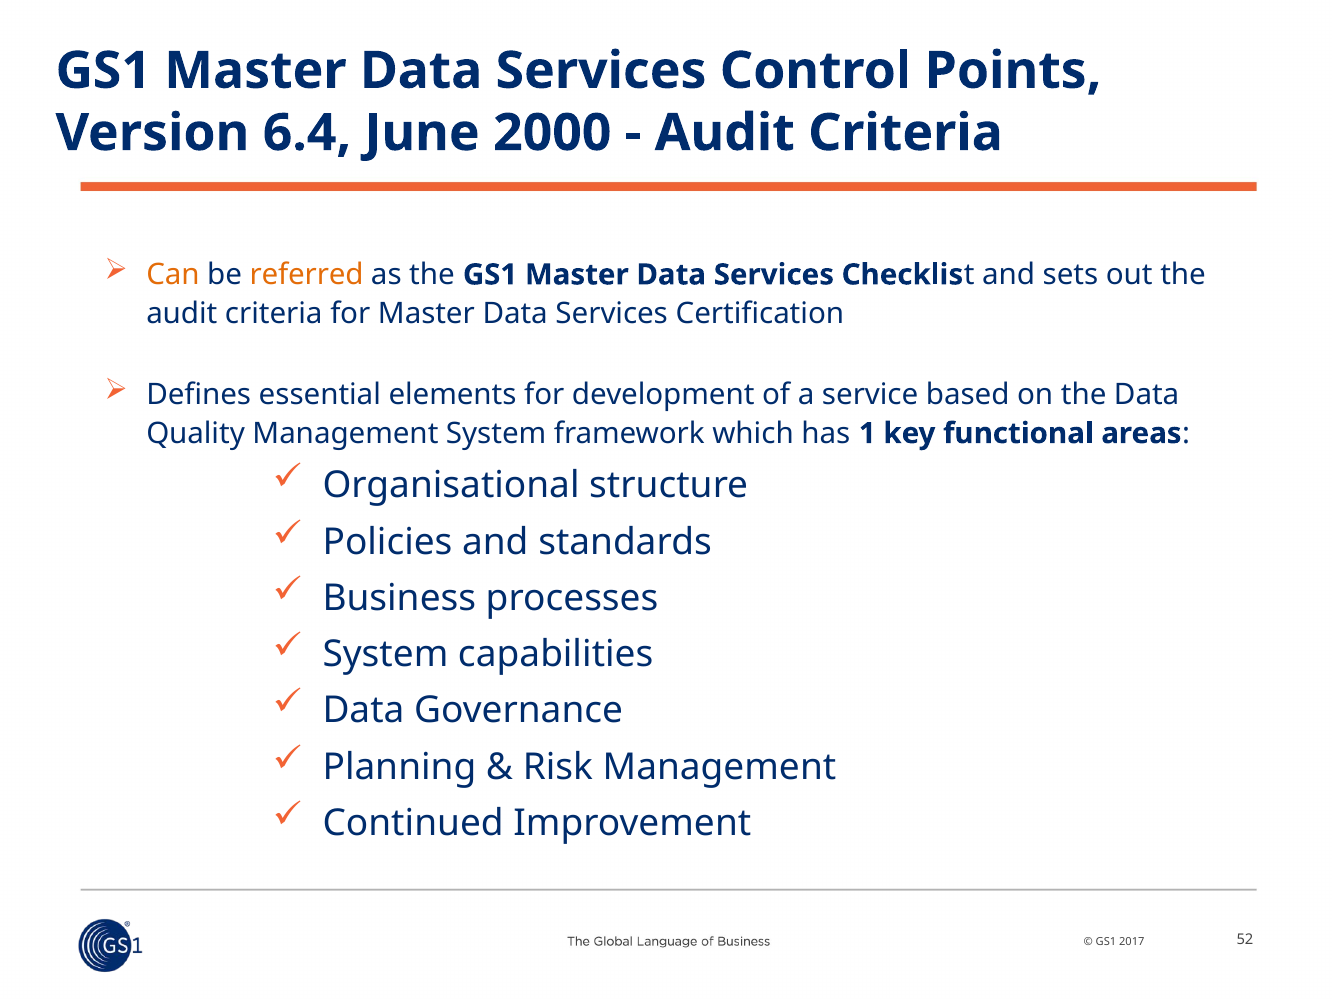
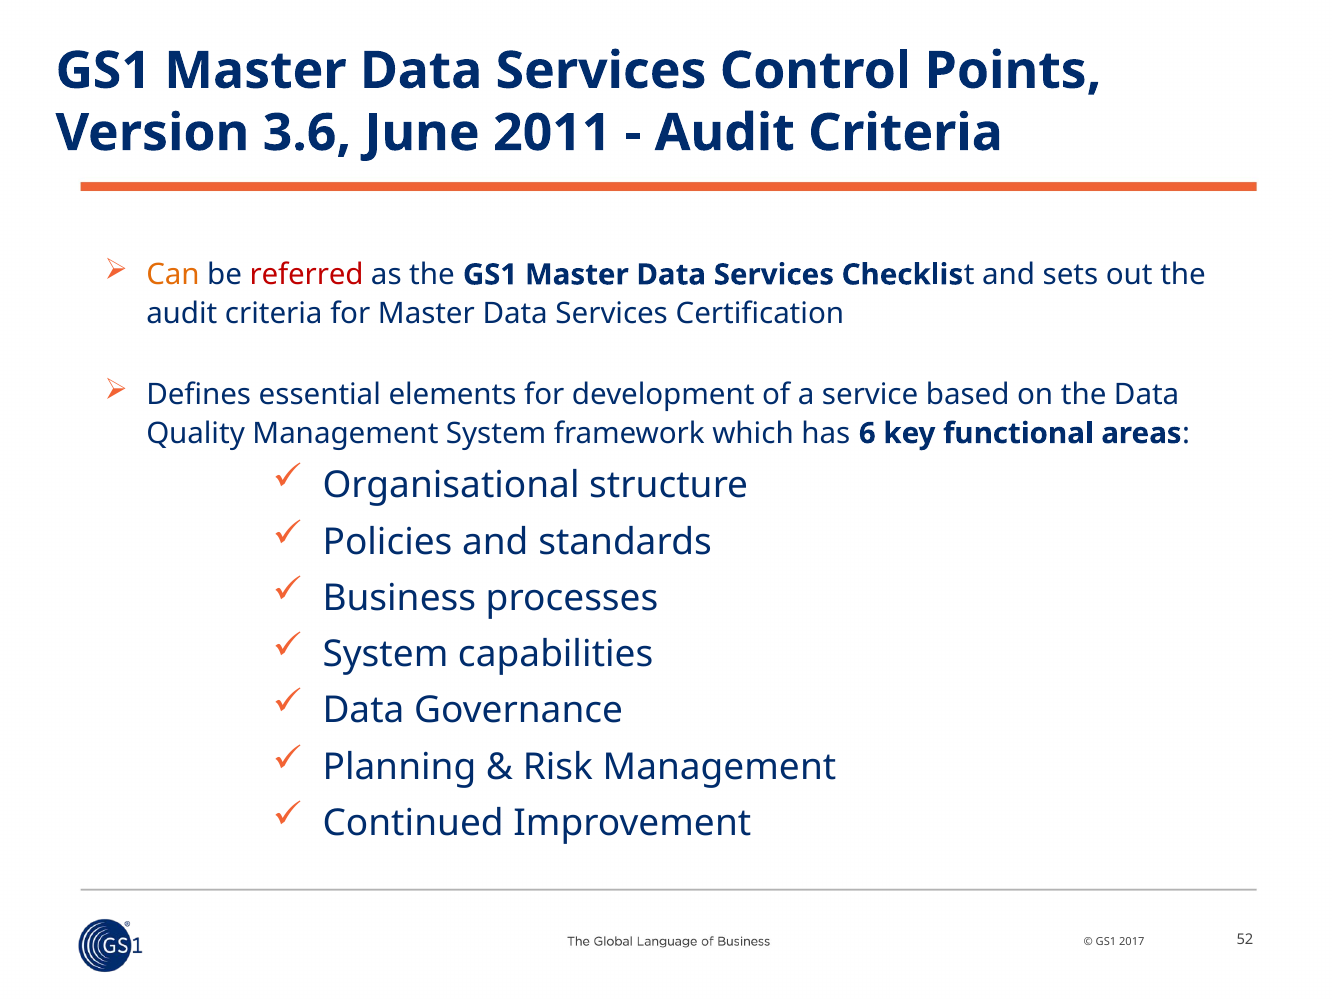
6.4: 6.4 -> 3.6 (307, 133)
2000: 2000 -> 2011 (552, 133)
referred colour: orange -> red (307, 275)
1: 1 -> 6 (867, 433)
